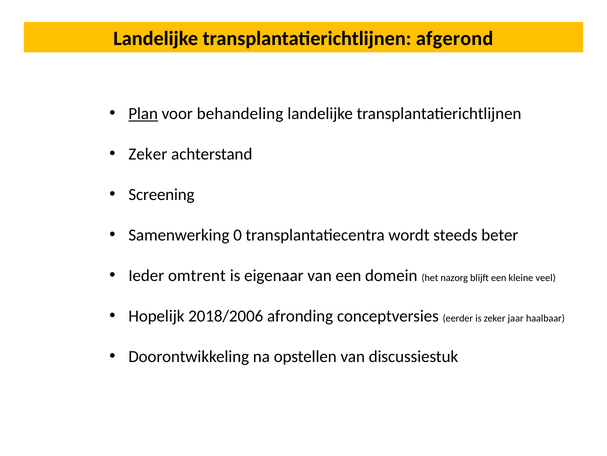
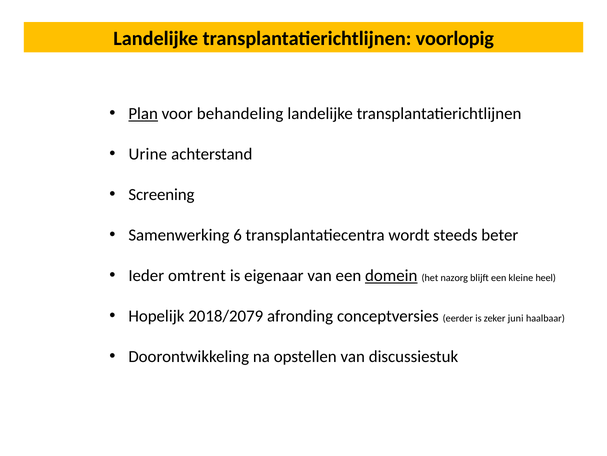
afgerond: afgerond -> voorlopig (455, 39)
Zeker: Zeker -> Urine (148, 154)
0: 0 -> 6 (238, 235)
domein underline: none -> present (391, 275)
veel: veel -> heel (546, 278)
2018/2006: 2018/2006 -> 2018/2079 (226, 316)
jaar: jaar -> juni (516, 318)
